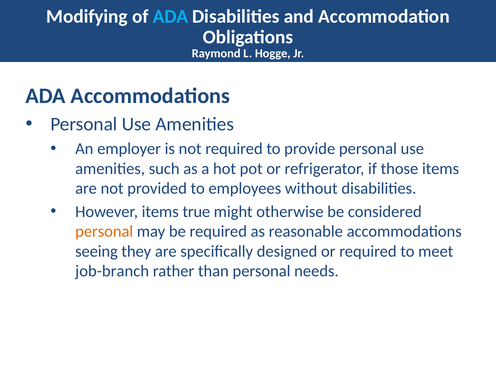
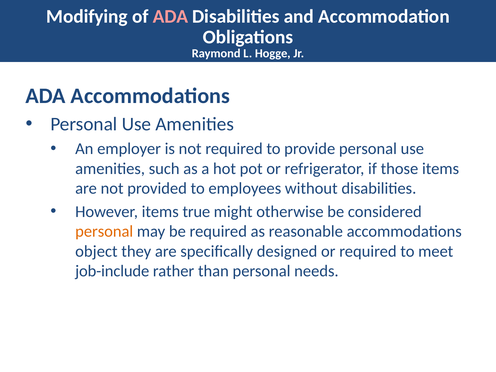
ADA colour: light blue -> pink (170, 16)
seeing: seeing -> object (96, 251)
job-branch: job-branch -> job-include (112, 271)
